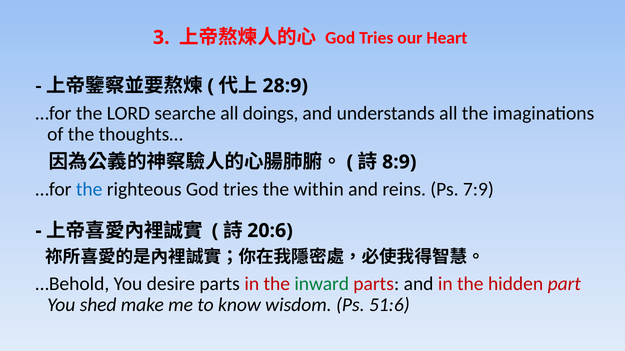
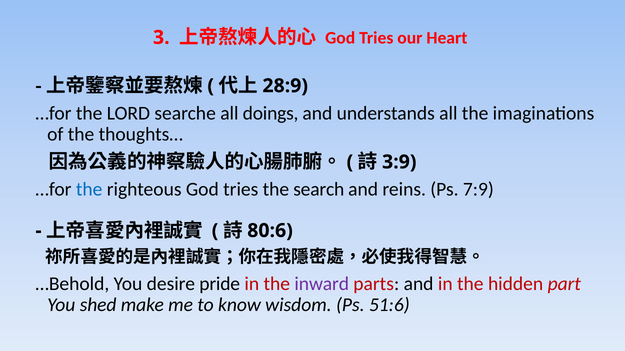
8:9: 8:9 -> 3:9 (399, 162)
within: within -> search (319, 190)
20:6: 20:6 -> 80:6 (270, 231)
desire parts: parts -> pride (220, 284)
inward colour: green -> purple (322, 284)
